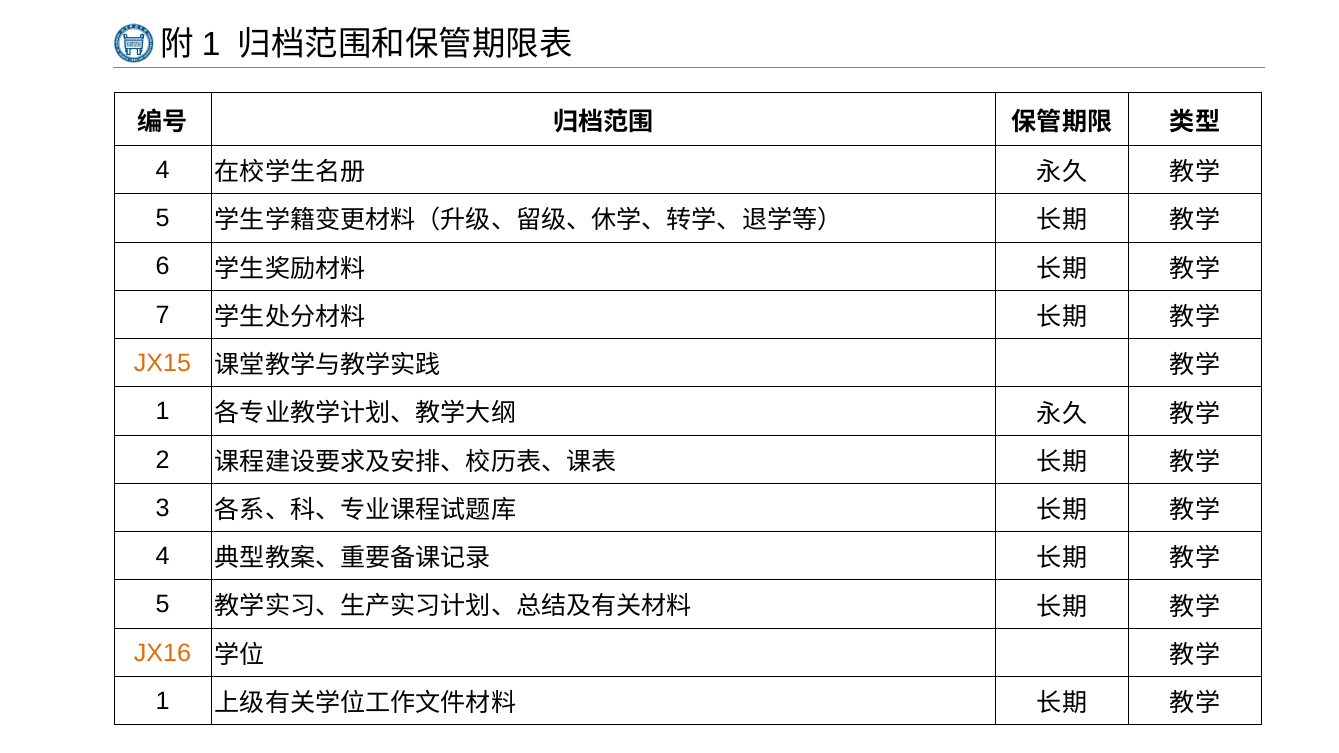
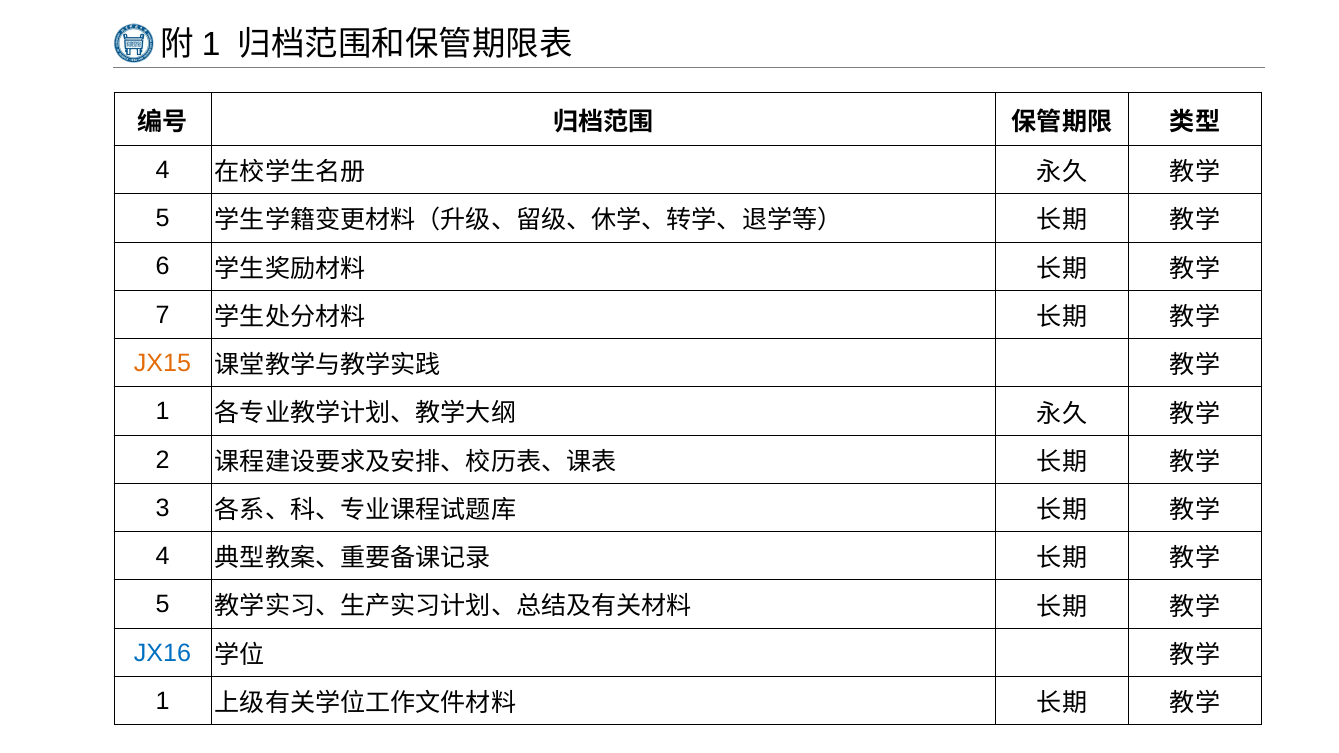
JX16 colour: orange -> blue (162, 653)
